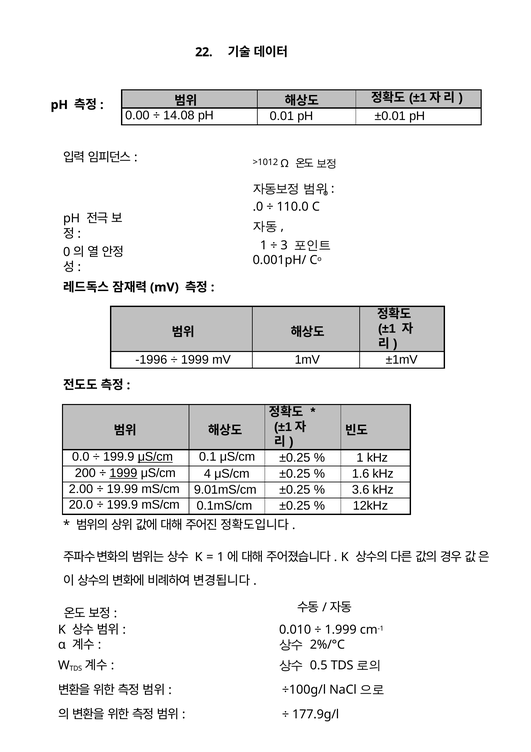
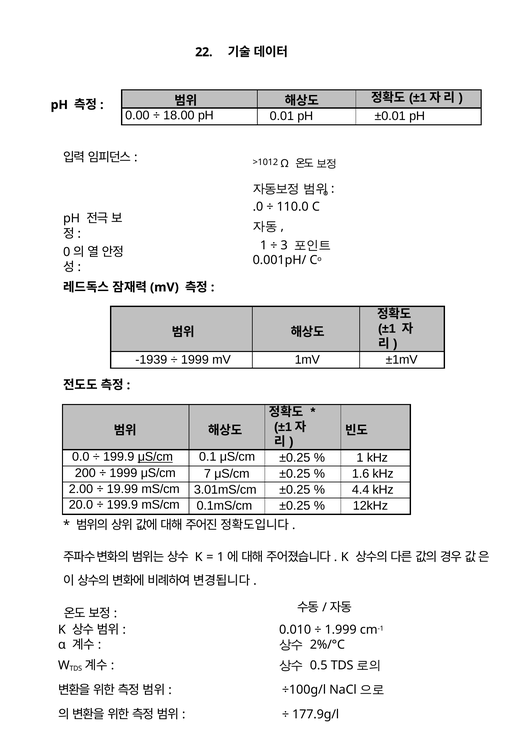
14.08: 14.08 -> 18.00 (179, 115)
-1996: -1996 -> -1939 (151, 359)
1999 underline: present -> none (123, 473)
4: 4 -> 7 (207, 474)
9.01mS/cm: 9.01mS/cm -> 3.01mS/cm (225, 489)
3.6: 3.6 -> 4.4 (361, 489)
